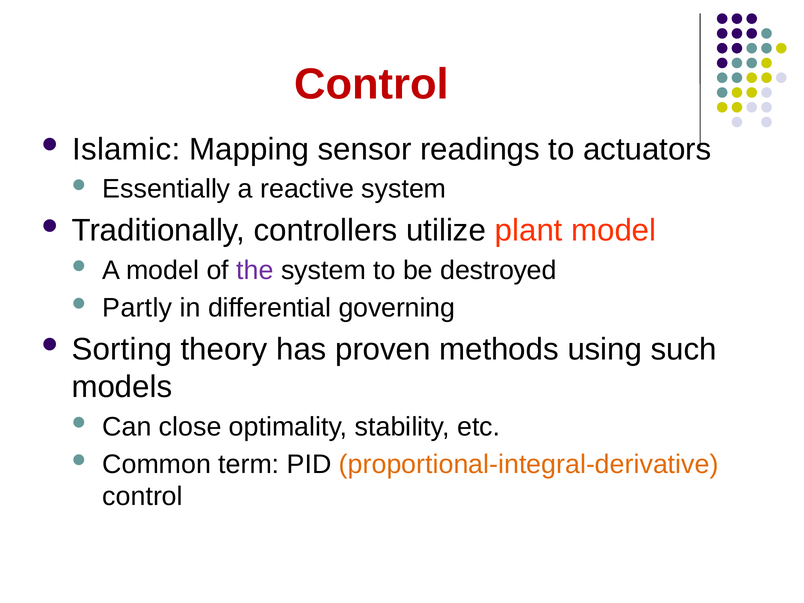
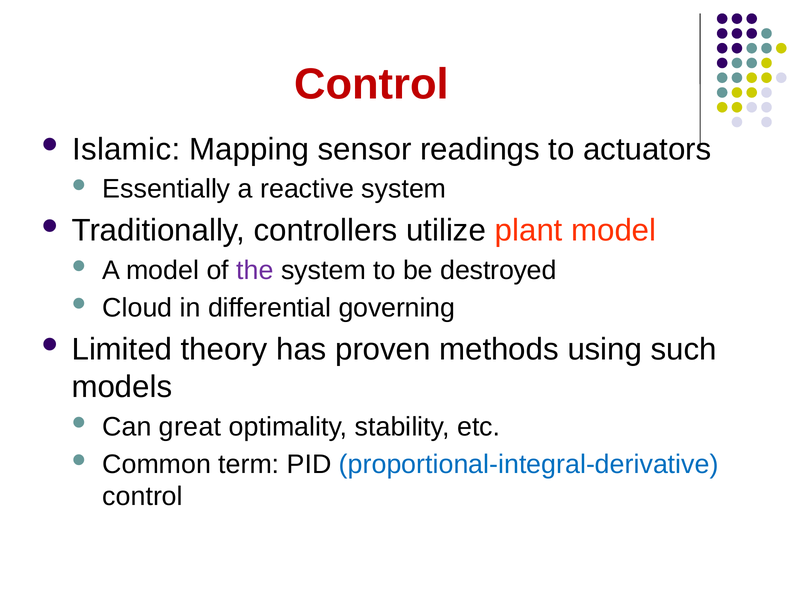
Partly: Partly -> Cloud (137, 308)
Sorting: Sorting -> Limited (122, 349)
close: close -> great (190, 427)
proportional-integral-derivative colour: orange -> blue (529, 464)
